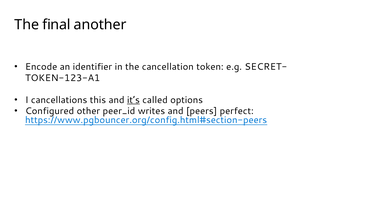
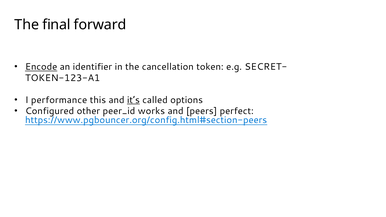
another: another -> forward (100, 25)
Encode underline: none -> present (41, 67)
cancellations: cancellations -> performance (59, 100)
writes: writes -> works (151, 111)
